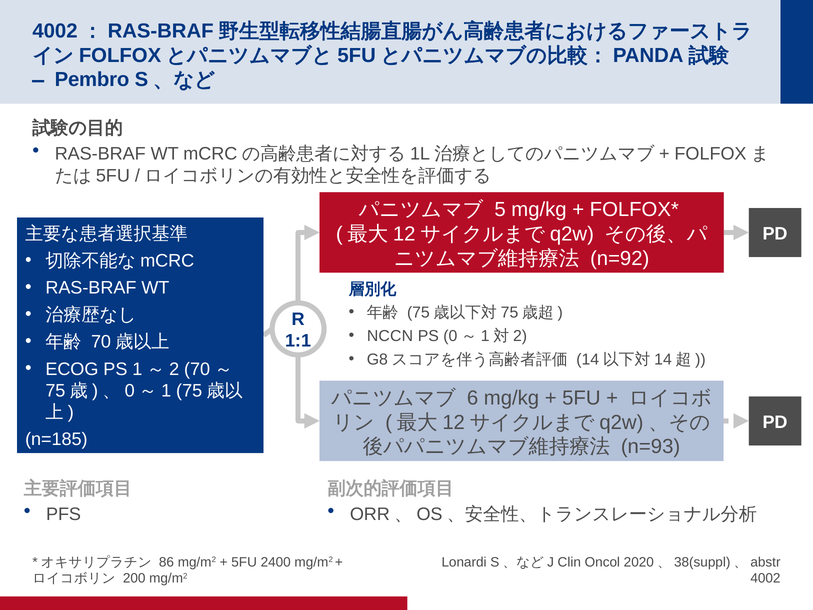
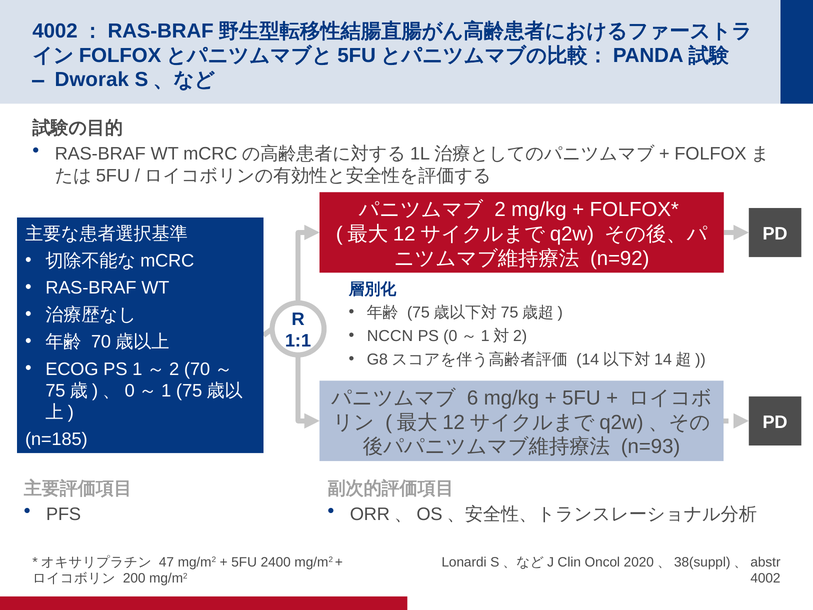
Pembro: Pembro -> Dworak (92, 80)
5: 5 -> 2 (500, 209)
86: 86 -> 47 (166, 562)
